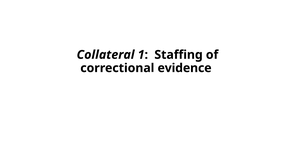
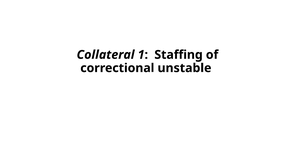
evidence: evidence -> unstable (184, 68)
